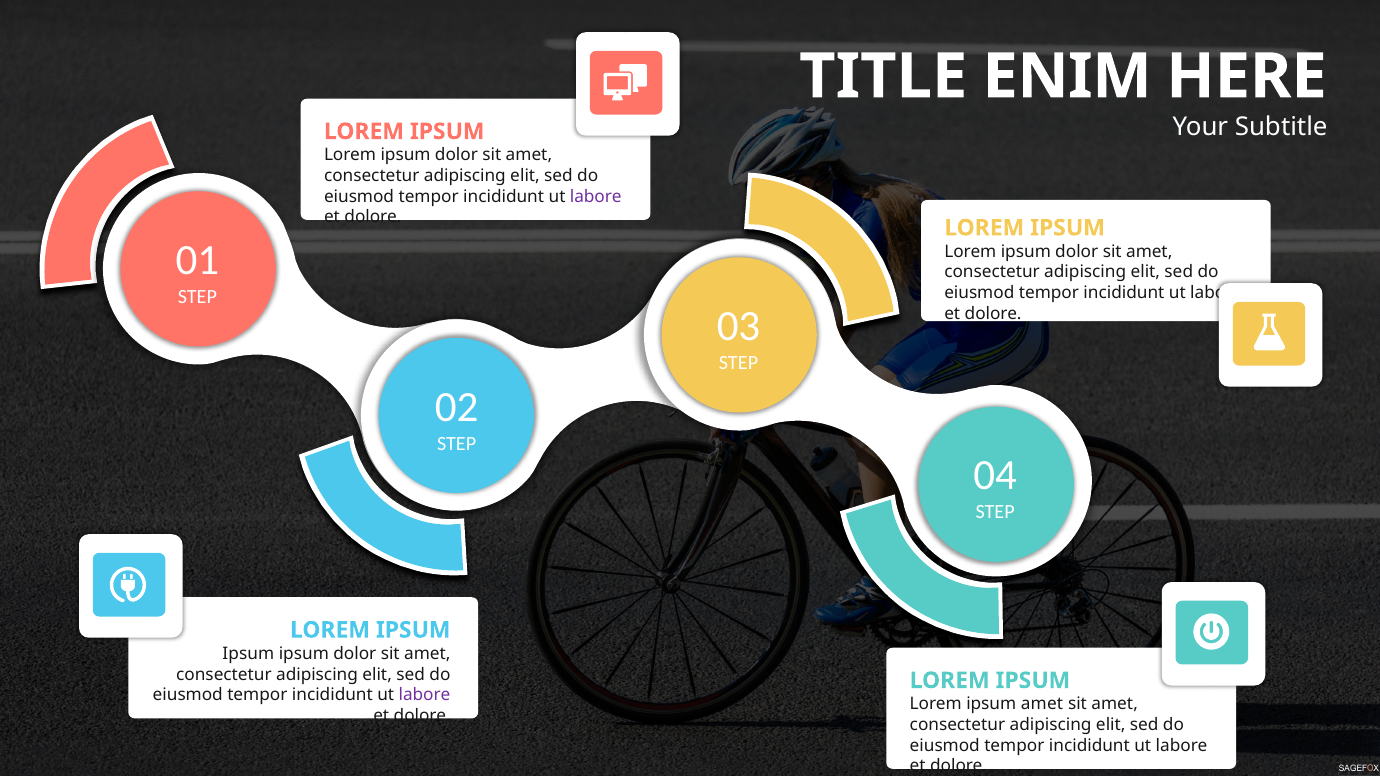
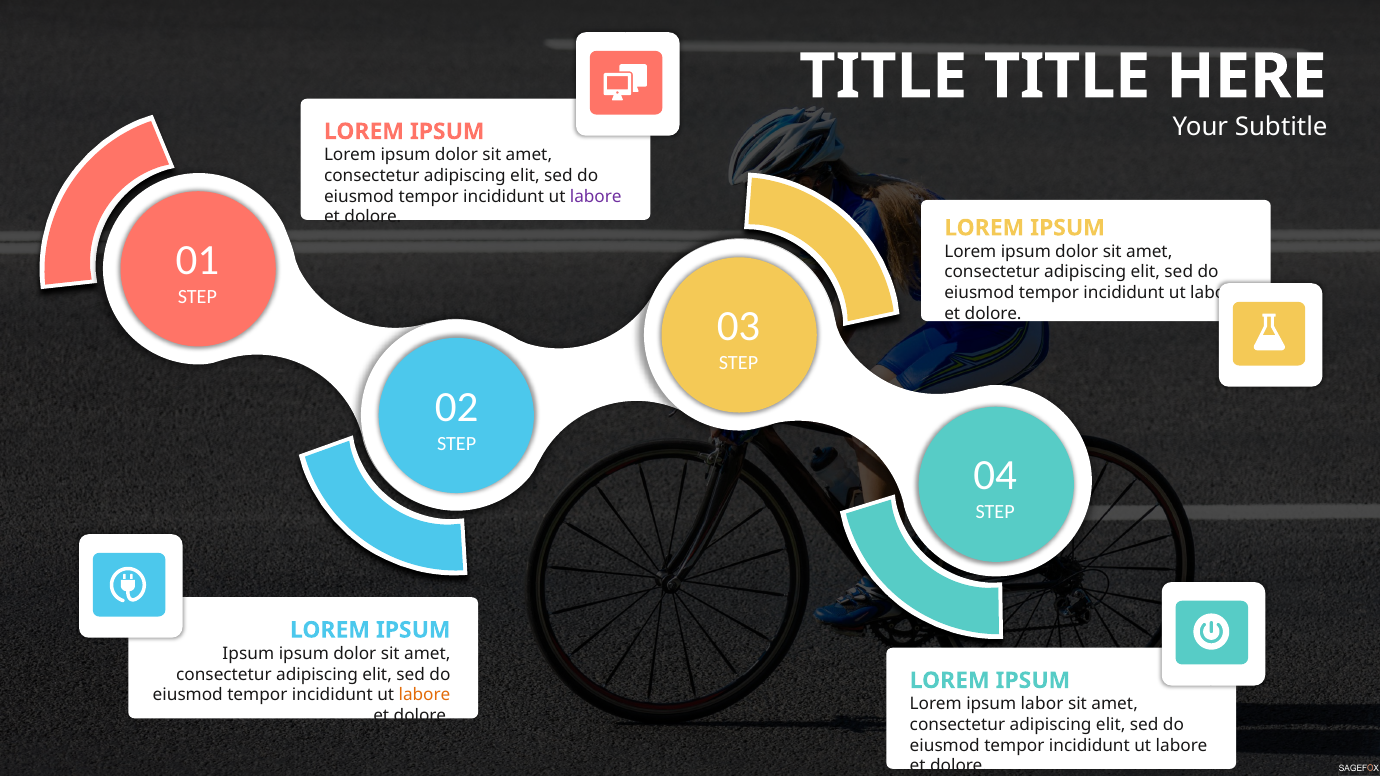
TITLE ENIM: ENIM -> TITLE (1067, 77)
labore colour: purple -> orange (424, 695)
ipsum amet: amet -> labor (1042, 704)
